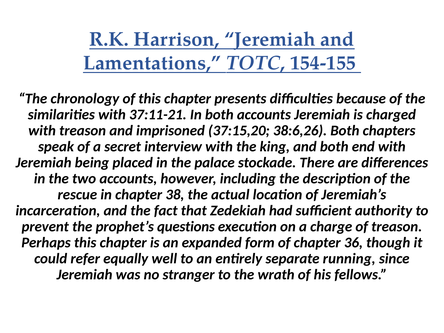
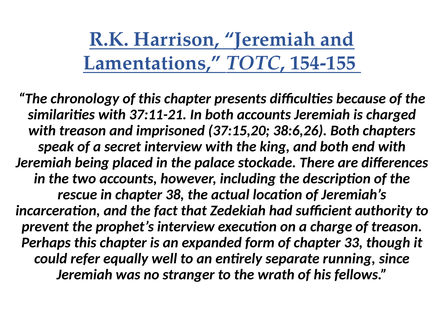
prophet’s questions: questions -> interview (186, 227)
36: 36 -> 33 (353, 243)
